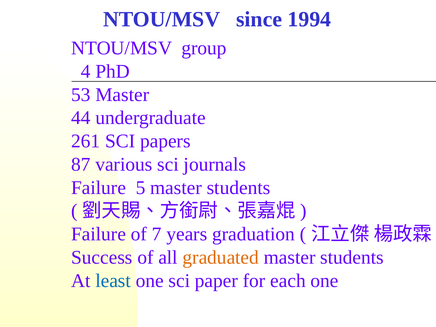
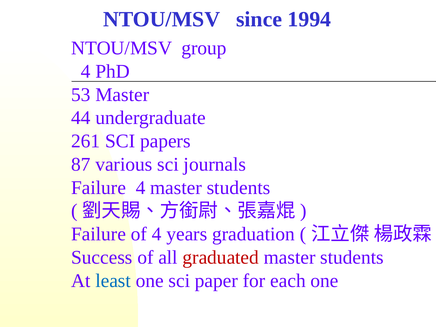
Failure 5: 5 -> 4 (141, 188)
of 7: 7 -> 4 (157, 234)
graduated colour: orange -> red (221, 257)
